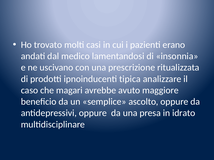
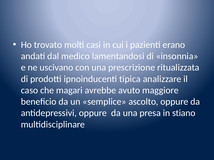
idrato: idrato -> stiano (184, 113)
